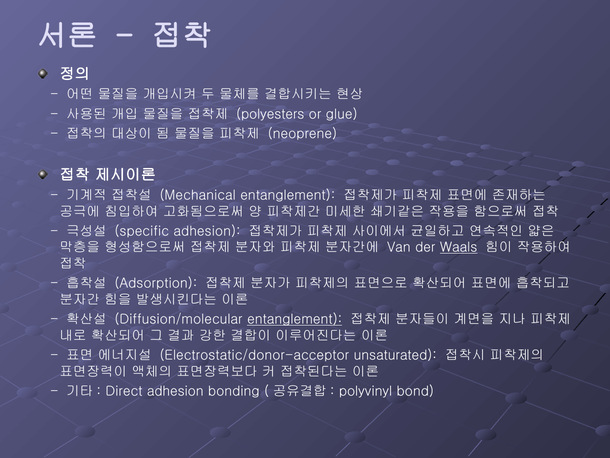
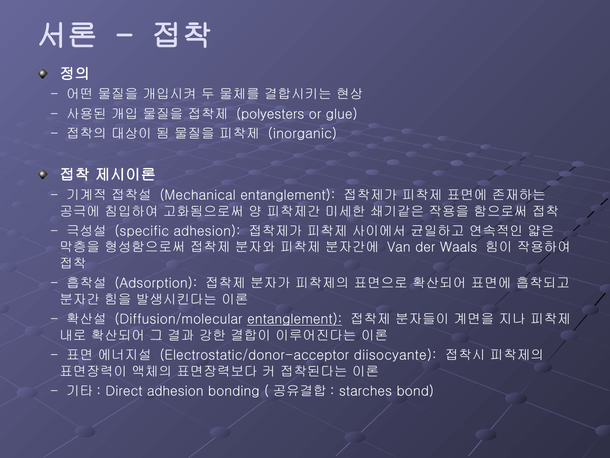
neoprene: neoprene -> inorganic (302, 134)
Waals underline: present -> none (459, 247)
unsaturated: unsaturated -> diisocyante (395, 355)
polyvinyl: polyvinyl -> starches (366, 391)
